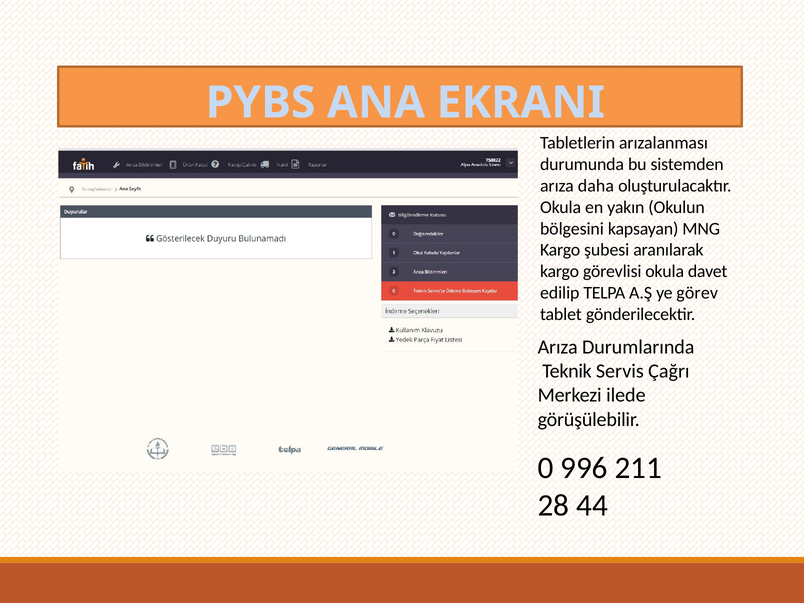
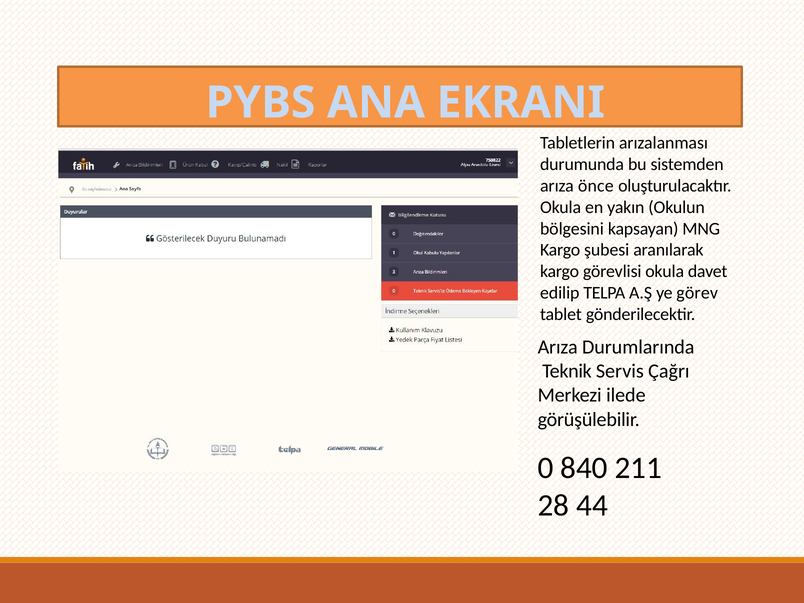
daha: daha -> önce (596, 186)
996: 996 -> 840 (584, 468)
